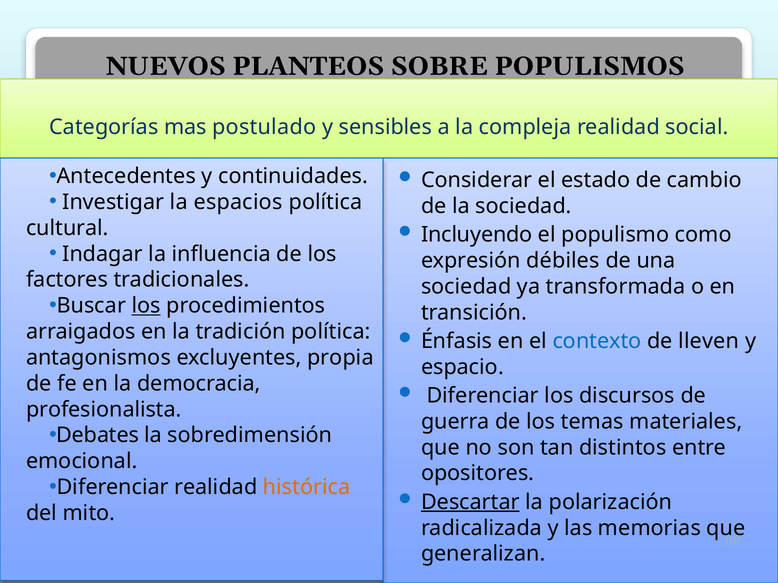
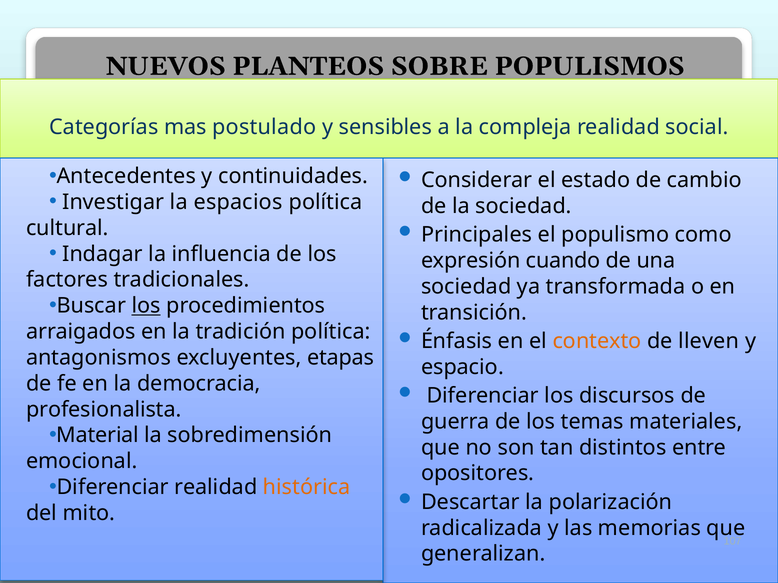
Incluyendo: Incluyendo -> Principales (477, 235)
débiles: débiles -> cuando (563, 261)
contexto colour: blue -> orange (597, 341)
propia: propia -> etapas (341, 358)
Debates: Debates -> Material (98, 436)
Descartar underline: present -> none (470, 502)
